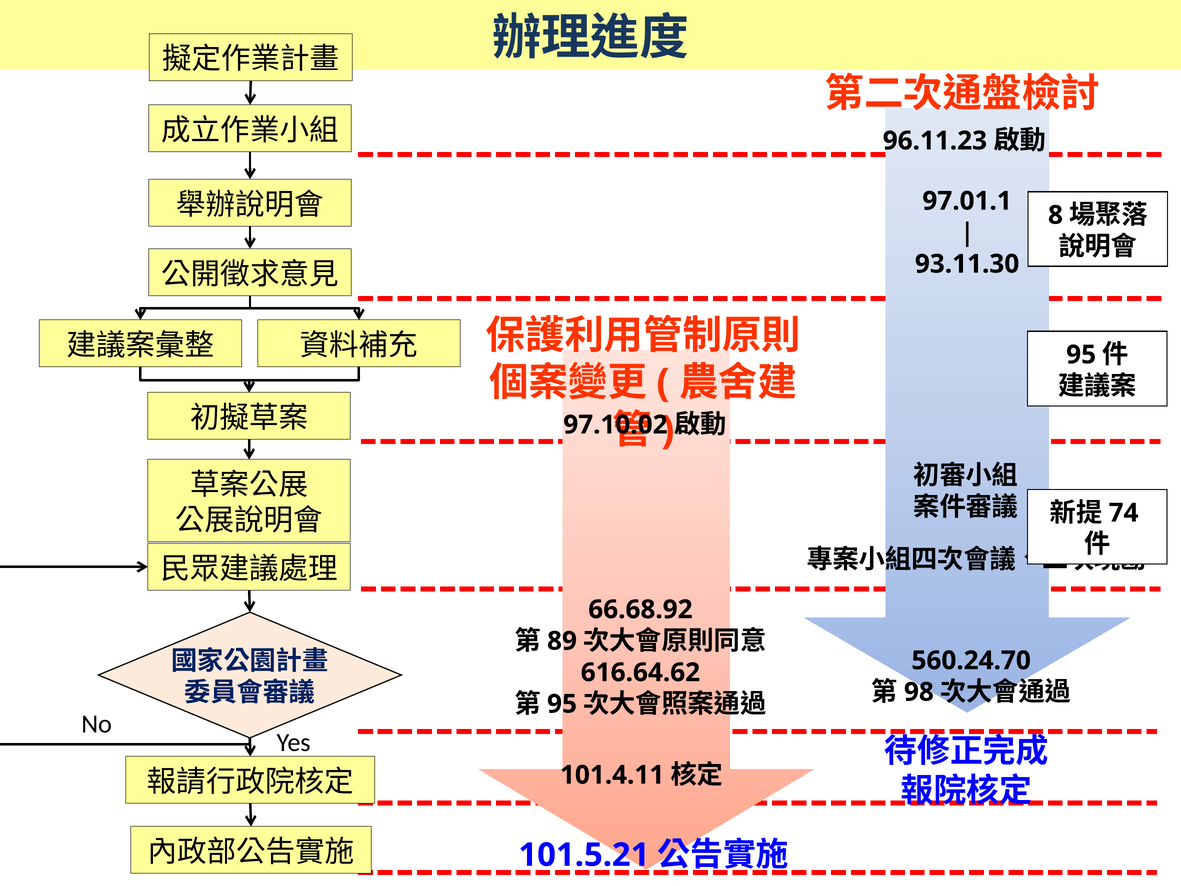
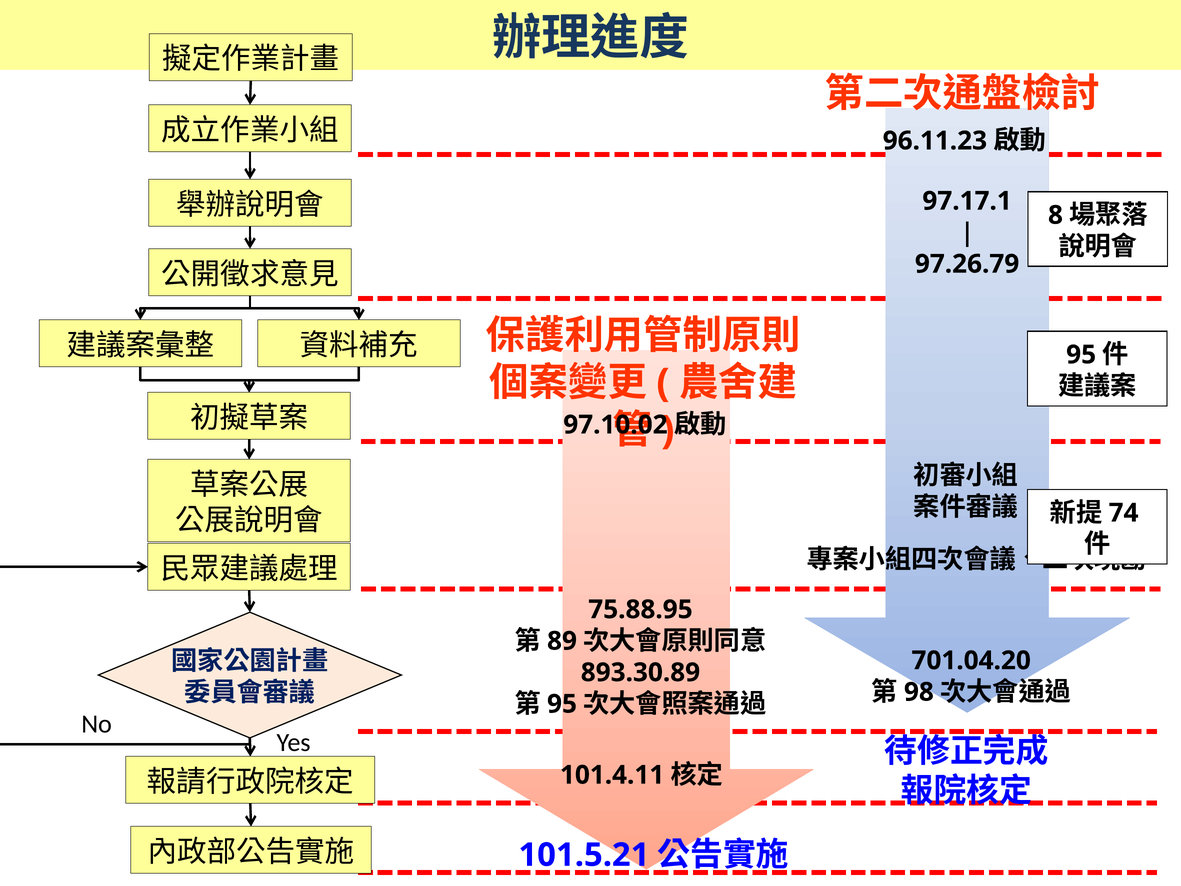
97.01.1: 97.01.1 -> 97.17.1 (967, 201)
93.11.30: 93.11.30 -> 97.26.79 (967, 264)
66.68.92: 66.68.92 -> 75.88.95 (640, 609)
560.24.70: 560.24.70 -> 701.04.20 (971, 660)
616.64.62: 616.64.62 -> 893.30.89 (640, 672)
